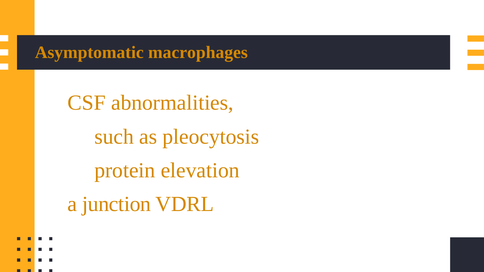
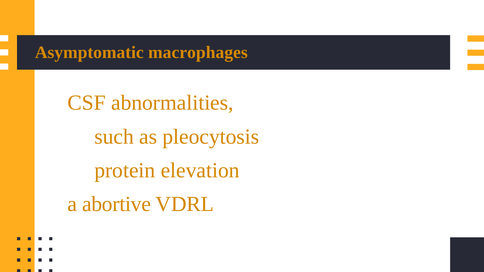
junction: junction -> abortive (117, 204)
